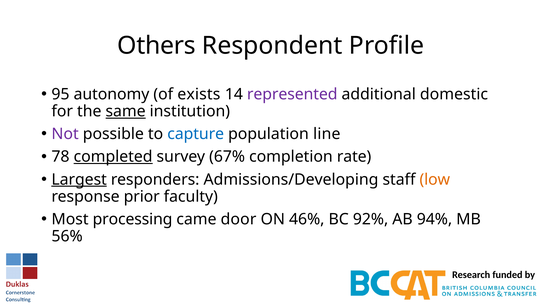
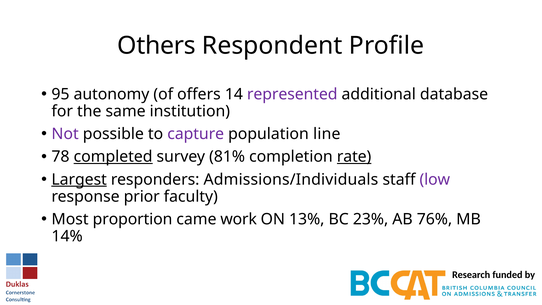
exists: exists -> offers (199, 94)
domestic: domestic -> database (454, 94)
same underline: present -> none (126, 111)
capture colour: blue -> purple (196, 134)
67%: 67% -> 81% (227, 157)
rate underline: none -> present (354, 157)
Admissions/Developing: Admissions/Developing -> Admissions/Individuals (291, 179)
low colour: orange -> purple (435, 179)
processing: processing -> proportion (133, 219)
door: door -> work (239, 219)
46%: 46% -> 13% (307, 219)
92%: 92% -> 23% (371, 219)
94%: 94% -> 76% (434, 219)
56%: 56% -> 14% (67, 236)
